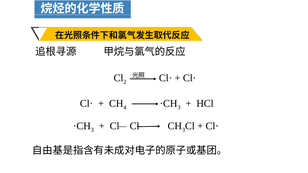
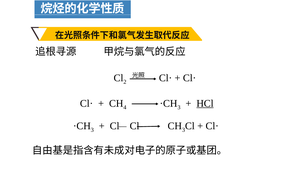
HCl underline: none -> present (205, 104)
